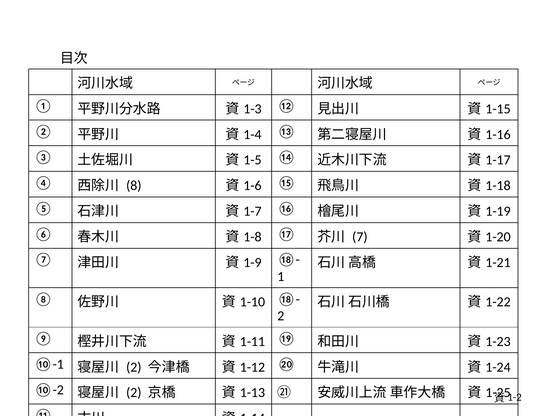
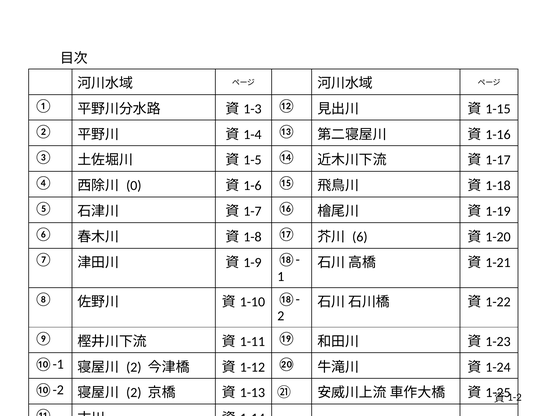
8: 8 -> 0 (134, 186)
7: 7 -> 6 (360, 237)
